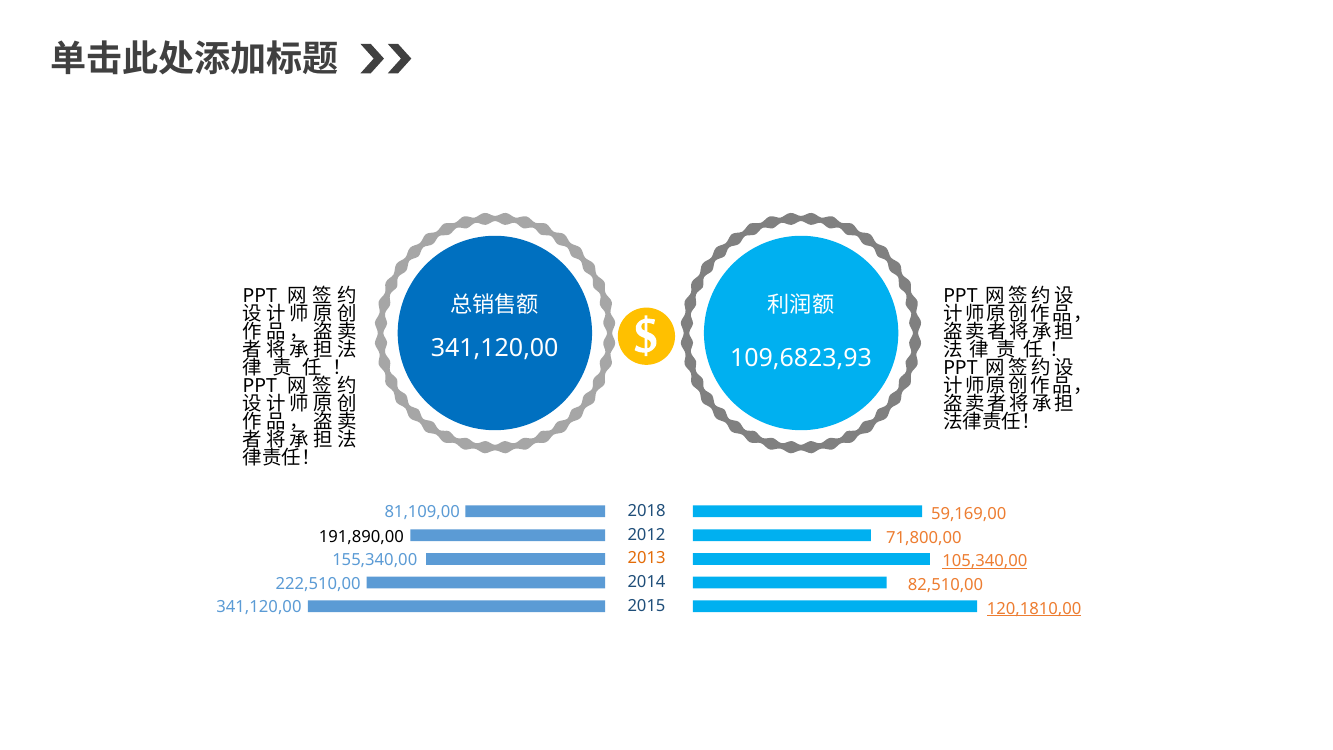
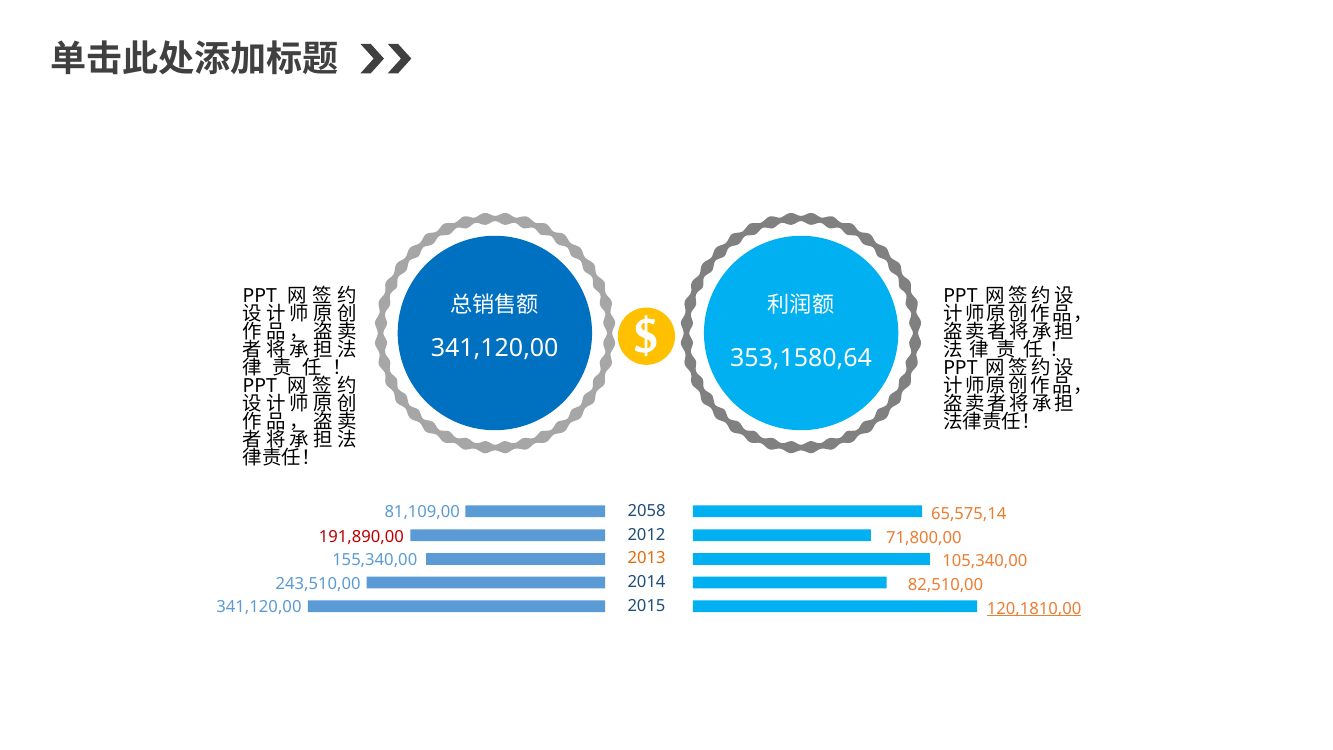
109,6823,93: 109,6823,93 -> 353,1580,64 (801, 358)
2018: 2018 -> 2058 (647, 510)
59,169,00: 59,169,00 -> 65,575,14 (969, 513)
191,890,00 colour: black -> red (361, 537)
105,340,00 underline: present -> none (985, 561)
222,510,00: 222,510,00 -> 243,510,00 (318, 583)
